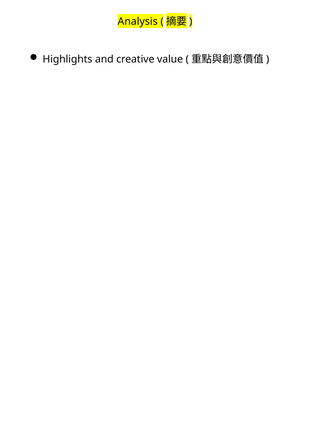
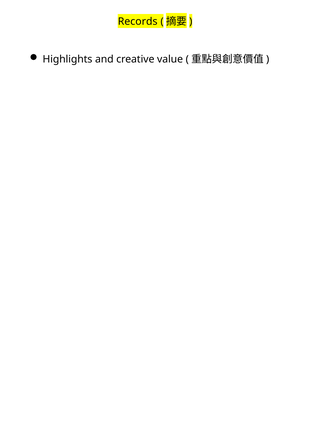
Analysis: Analysis -> Records (138, 22)
